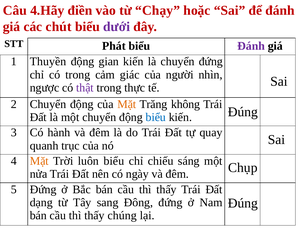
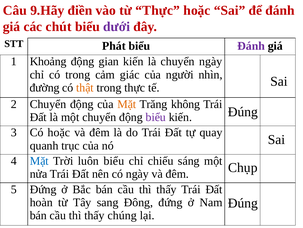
4.Hãy: 4.Hãy -> 9.Hãy (47, 11)
từ Chạy: Chạy -> Thực (158, 11)
Thuyền: Thuyền -> Khoảng (48, 61)
chuyển đứng: đứng -> ngày (211, 61)
ngược: ngược -> đường (45, 87)
thật colour: purple -> orange (85, 87)
biểu colour: blue -> purple (156, 117)
Có hành: hành -> hoặc (59, 132)
Mặt colour: orange -> blue (39, 160)
dạng: dạng -> hoàn (41, 202)
